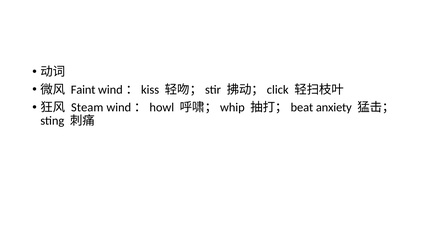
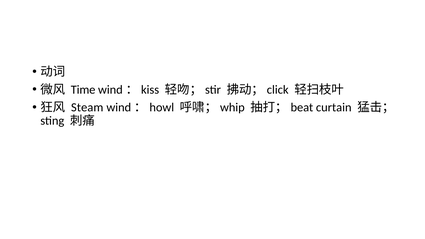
Faint: Faint -> Time (83, 90)
anxiety: anxiety -> curtain (334, 107)
